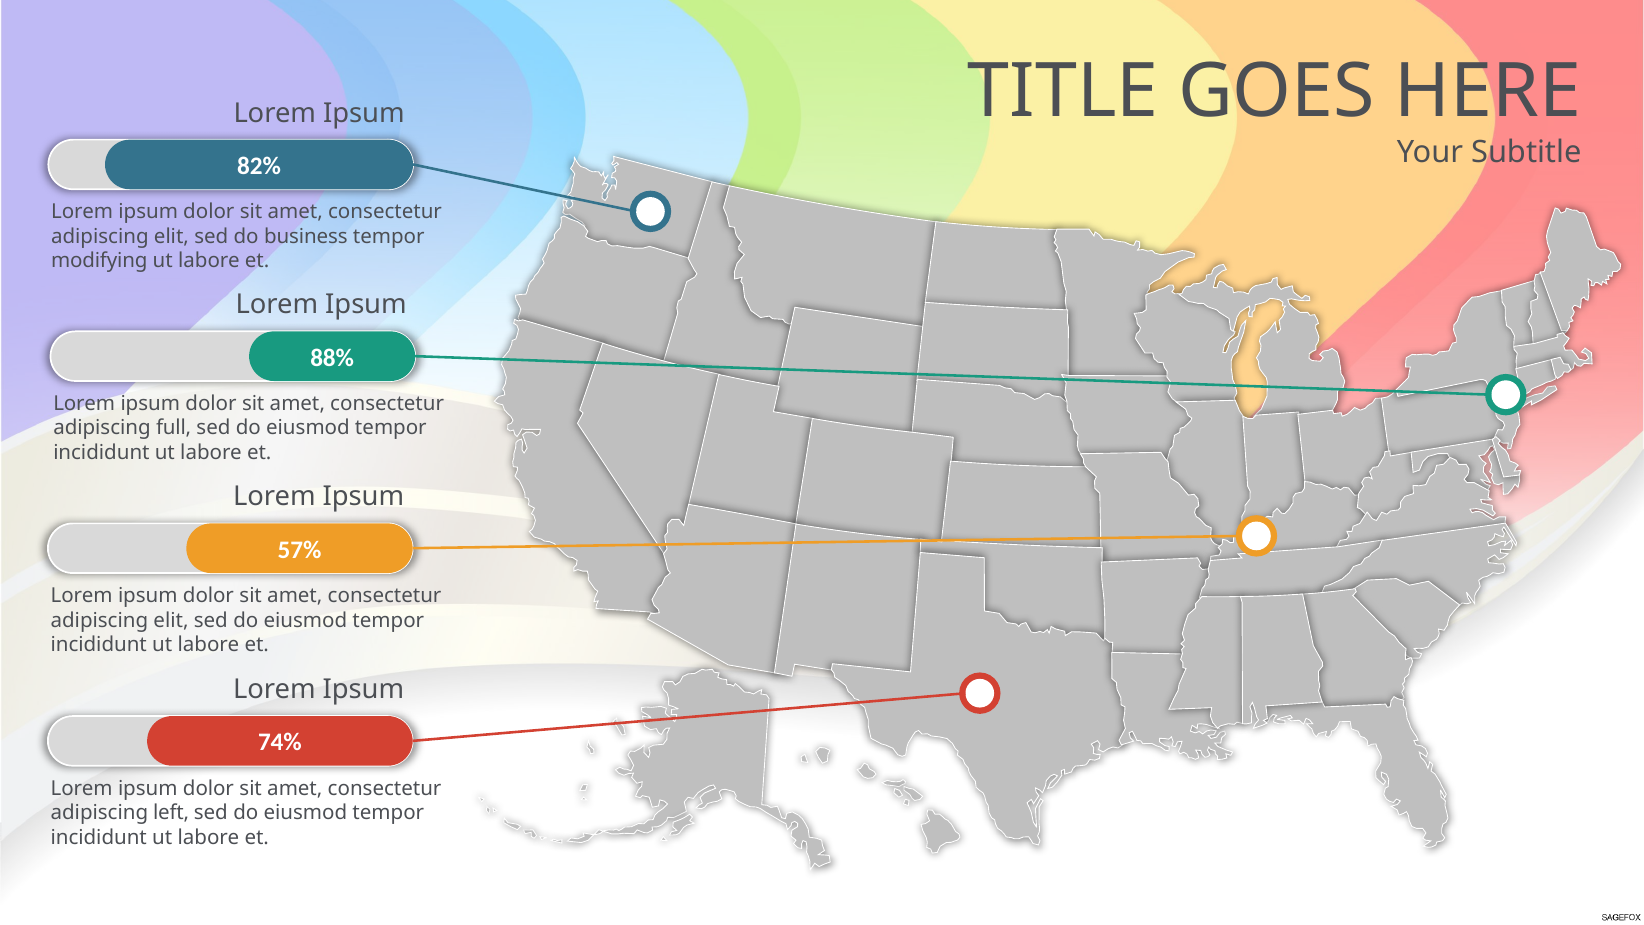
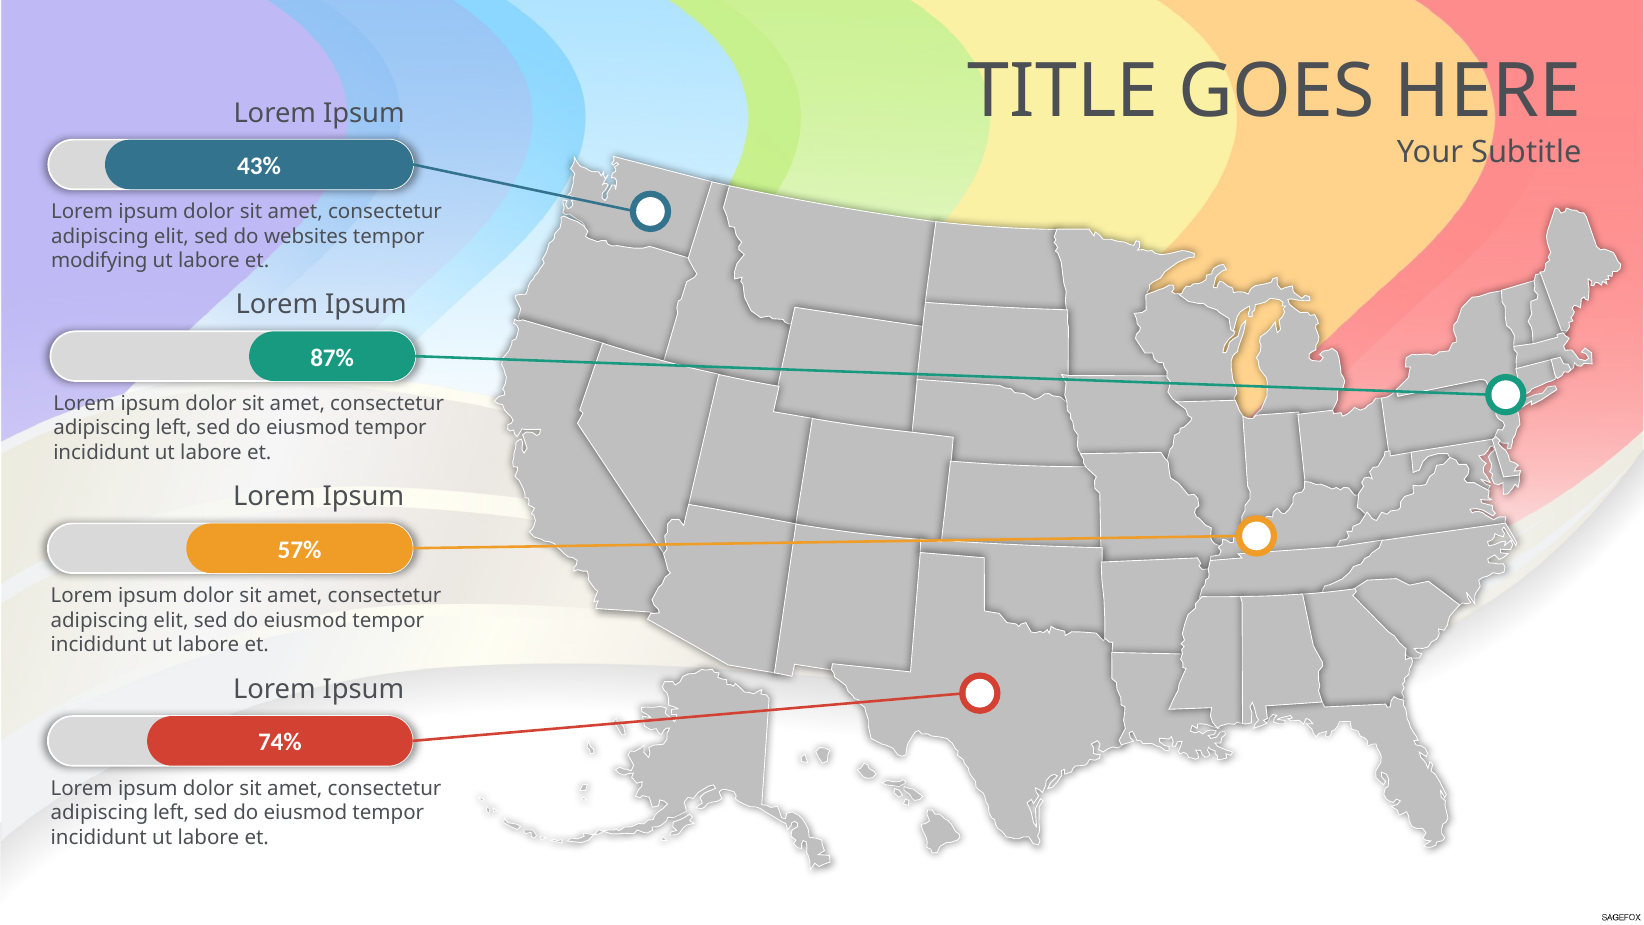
82%: 82% -> 43% (259, 166)
business: business -> websites (306, 236)
88%: 88% -> 87% (332, 358)
full: full -> left (174, 428)
